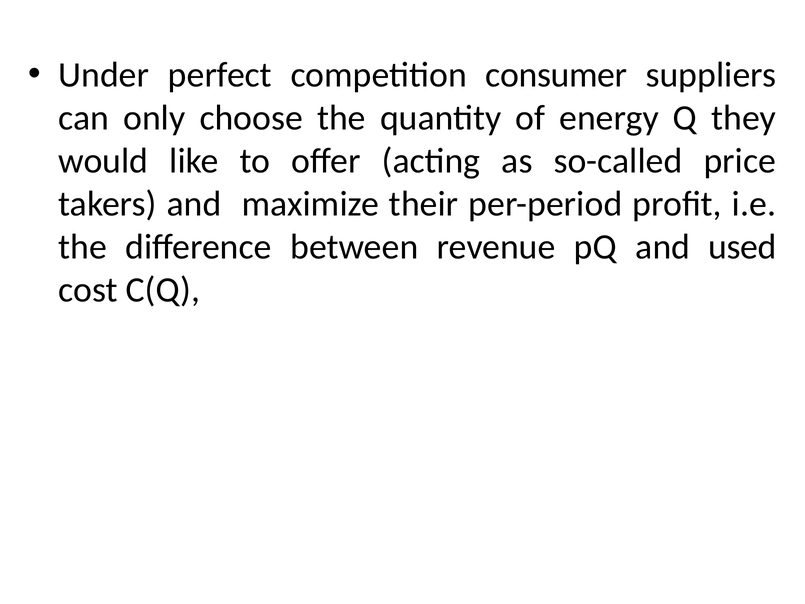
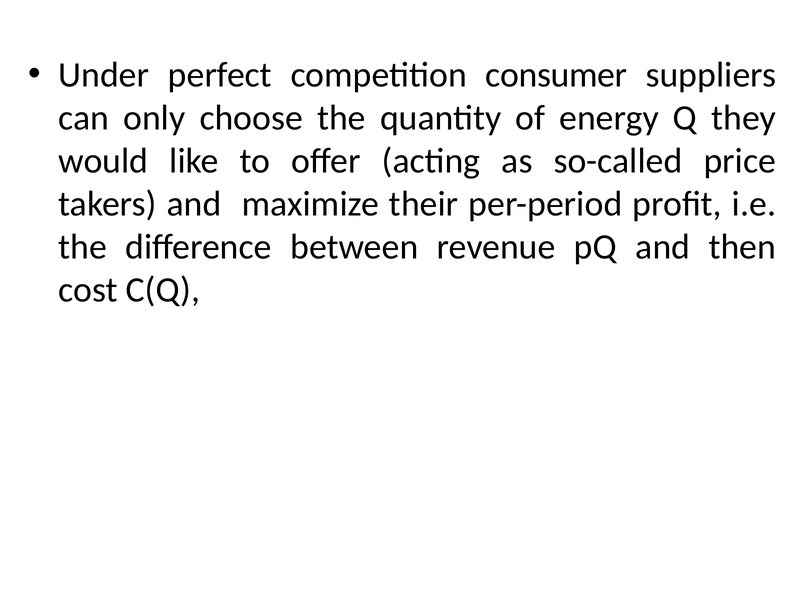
used: used -> then (742, 247)
